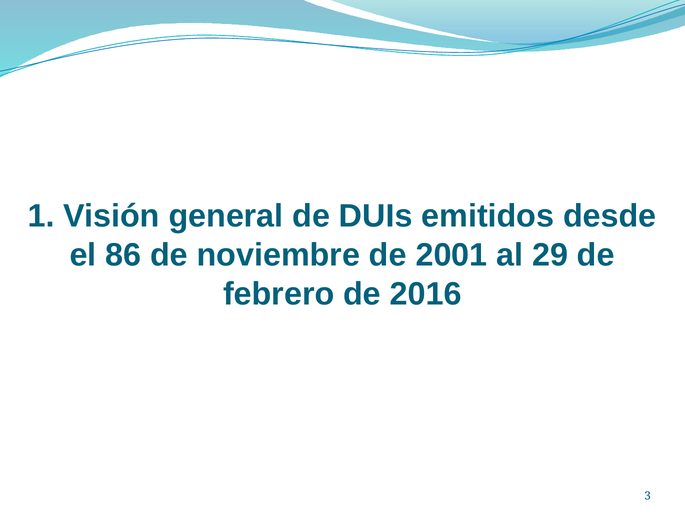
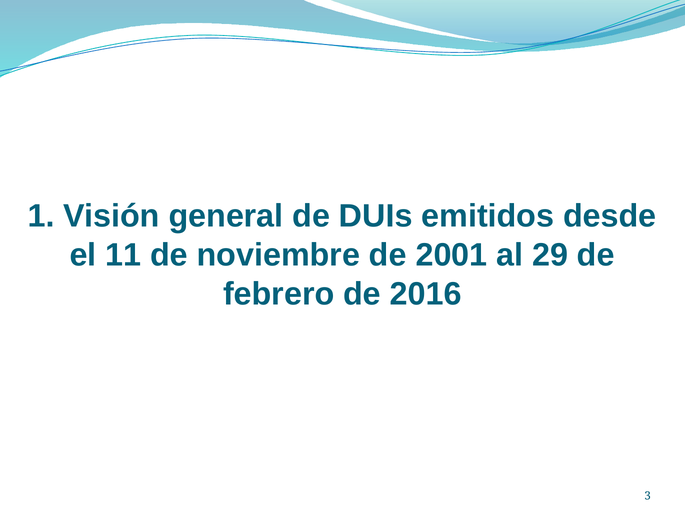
86: 86 -> 11 (123, 255)
